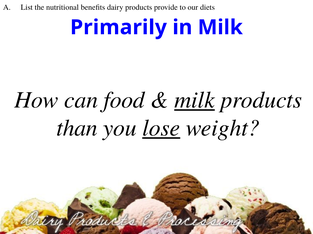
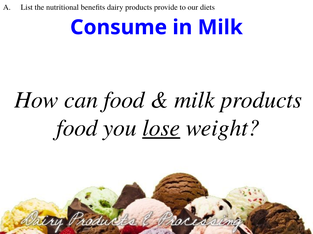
Primarily: Primarily -> Consume (119, 27)
milk underline: present -> none (194, 100)
than: than -> food (77, 128)
